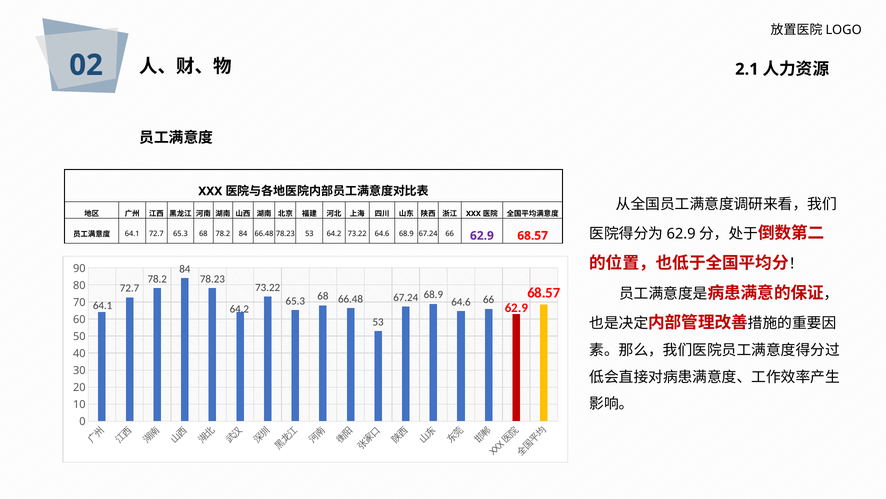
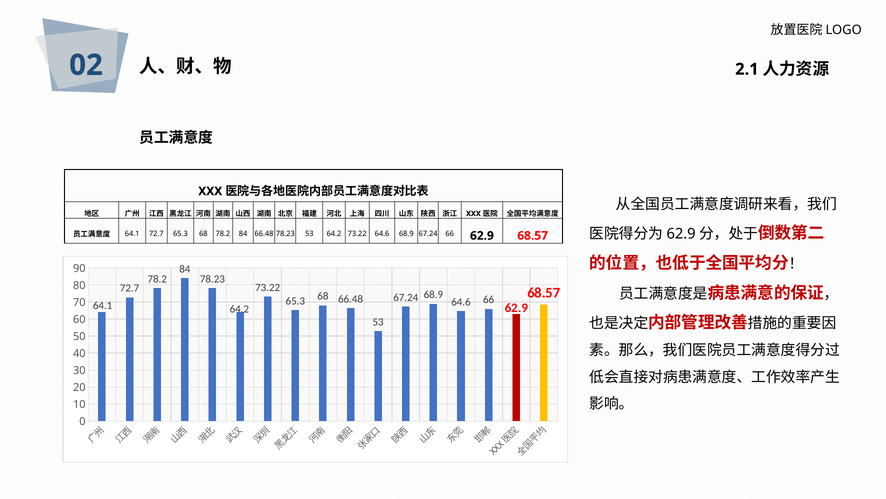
62.9 colour: purple -> black (482, 235)
